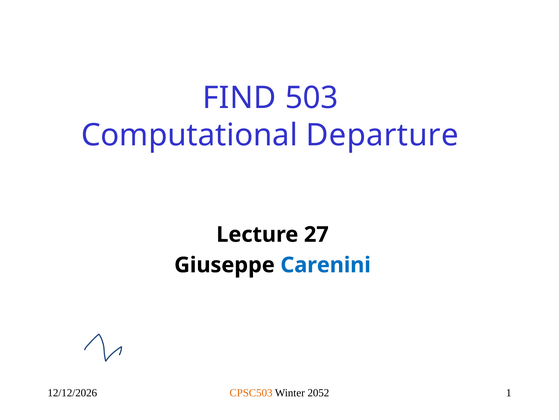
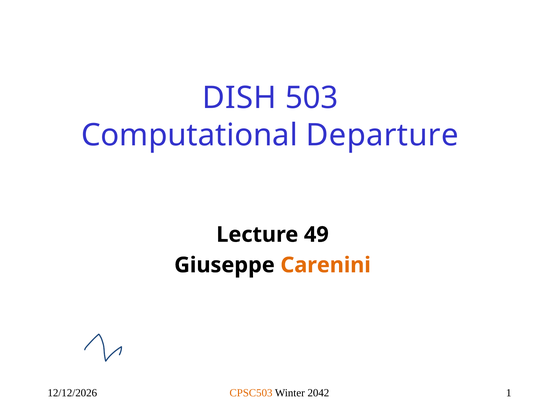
FIND: FIND -> DISH (239, 98)
27: 27 -> 49 (316, 234)
Carenini colour: blue -> orange (326, 265)
2052: 2052 -> 2042 (318, 392)
